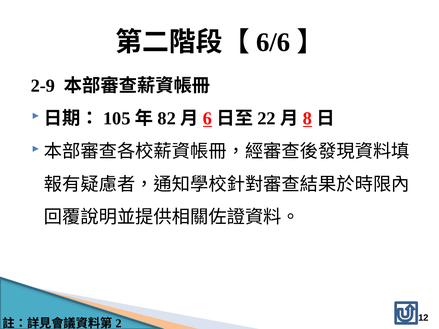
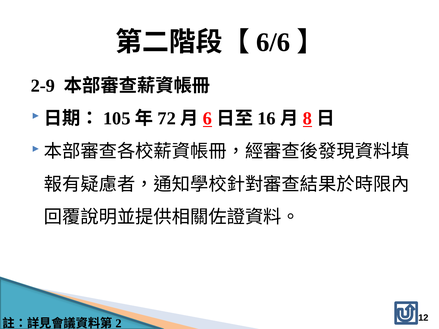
82: 82 -> 72 (167, 119)
22: 22 -> 16 (267, 119)
